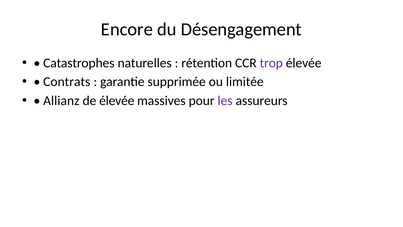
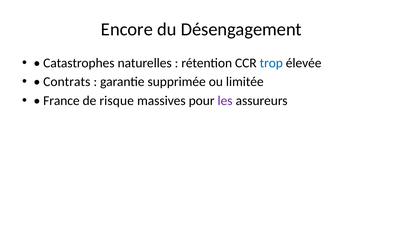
trop colour: purple -> blue (271, 63)
Allianz: Allianz -> France (61, 101)
de élevée: élevée -> risque (117, 101)
